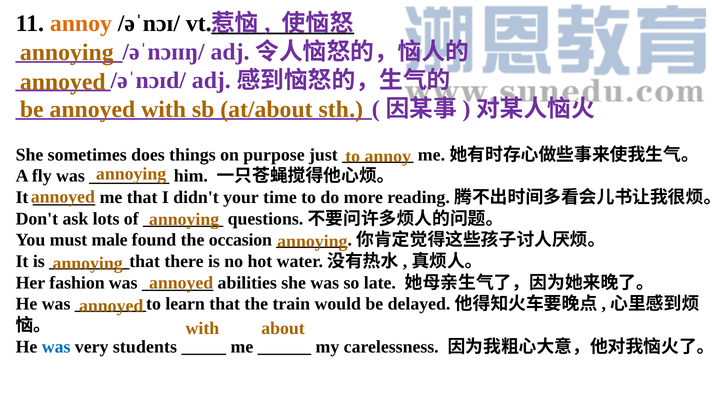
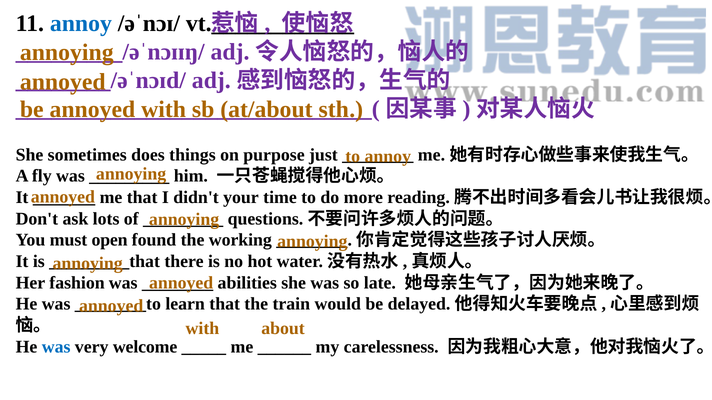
annoy colour: orange -> blue (81, 24)
male: male -> open (110, 240)
occasion: occasion -> working (240, 240)
students: students -> welcome (145, 347)
